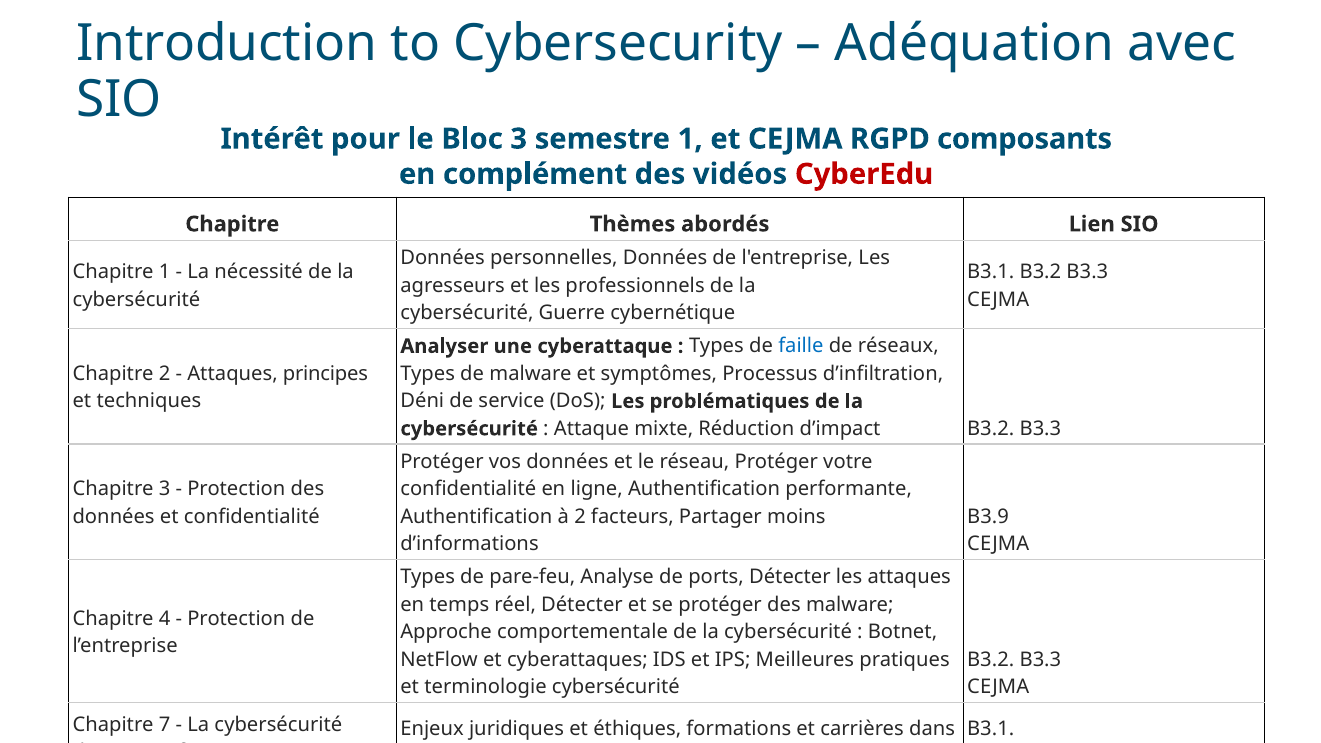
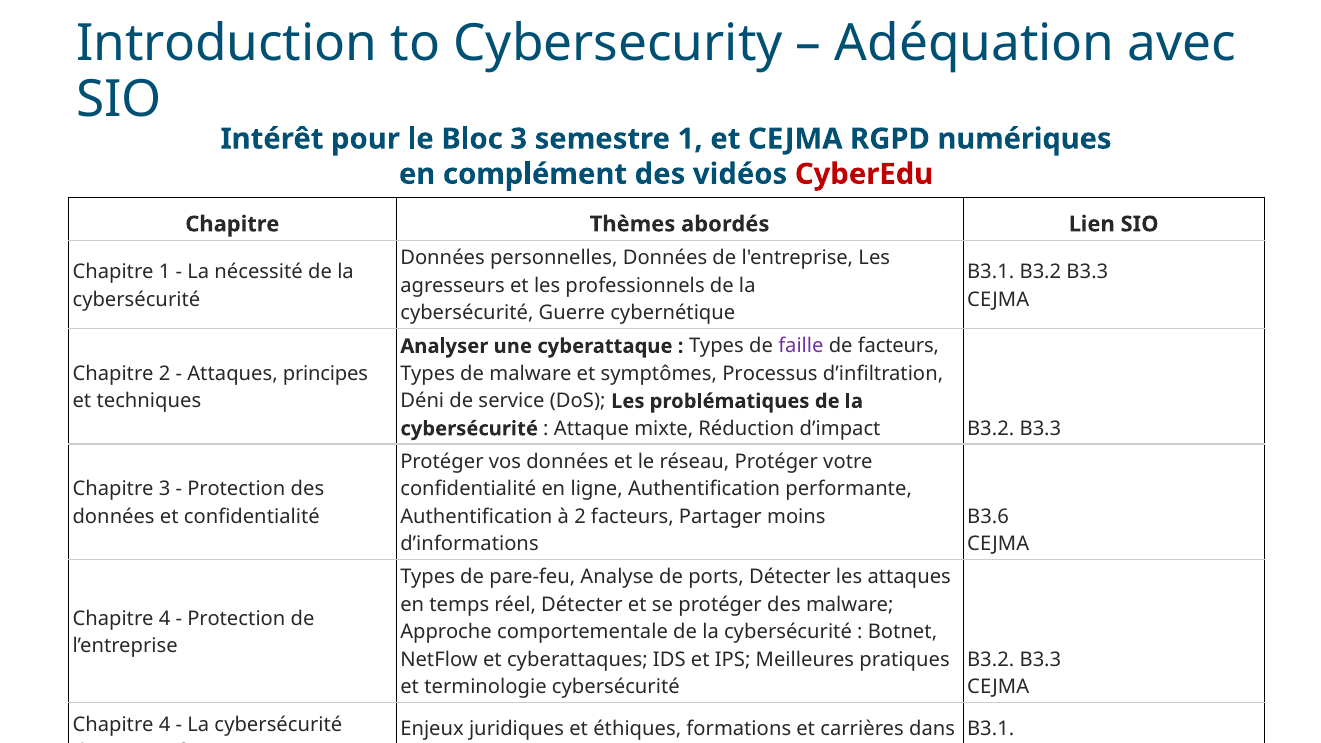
composants: composants -> numériques (1024, 139)
faille colour: blue -> purple (801, 346)
de réseaux: réseaux -> facteurs (898, 346)
B3.9: B3.9 -> B3.6 (988, 517)
7: 7 -> 4 (165, 725)
